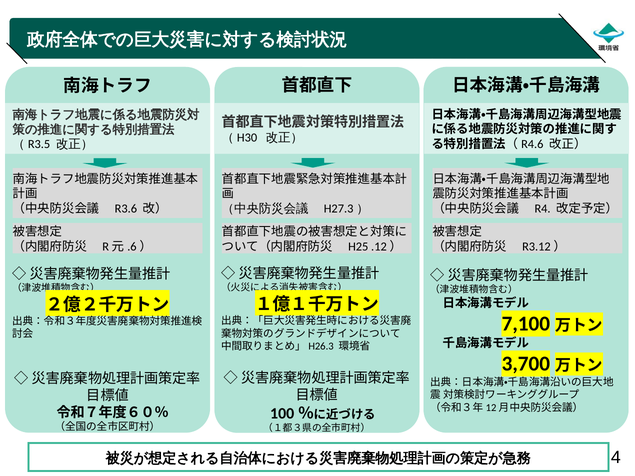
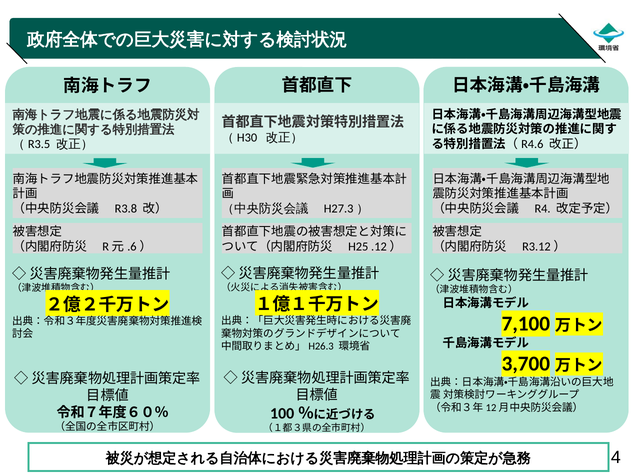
R3.6: R3.6 -> R3.8 (126, 209)
